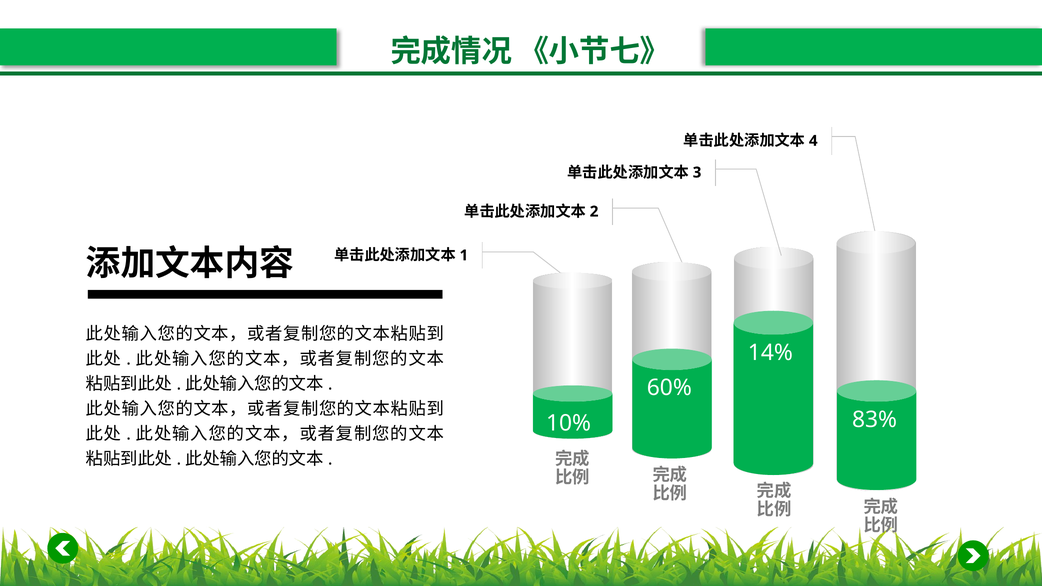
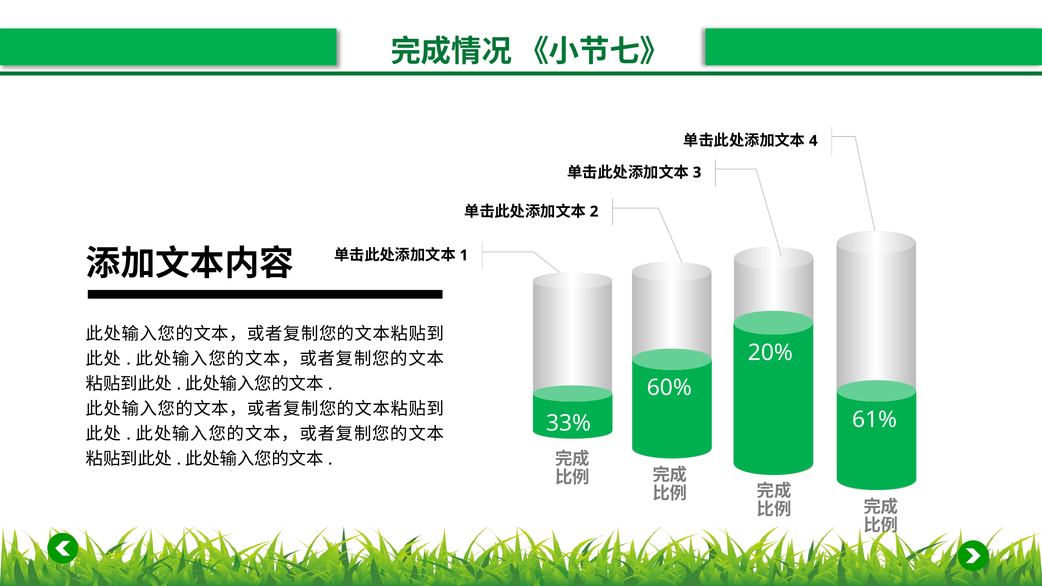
14%: 14% -> 20% (770, 353)
83%: 83% -> 61% (875, 419)
10%: 10% -> 33% (569, 423)
